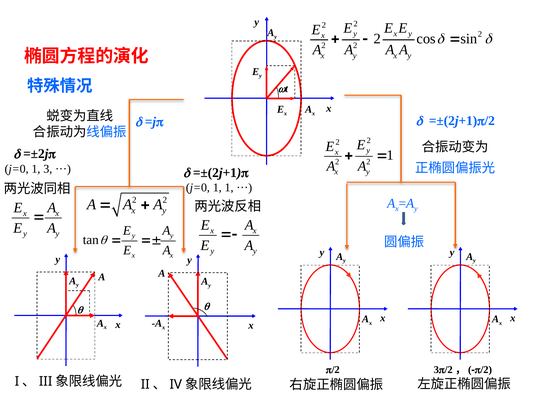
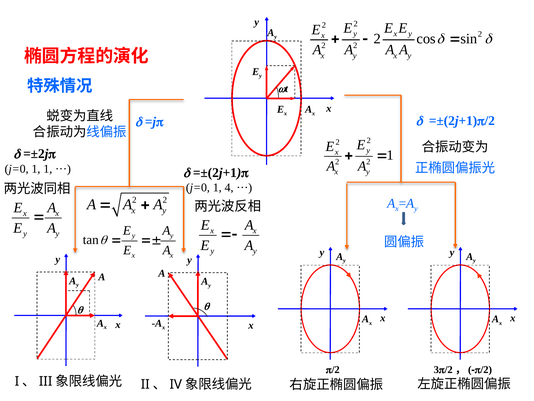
1 3: 3 -> 1 (48, 169)
1 1: 1 -> 4 (229, 188)
